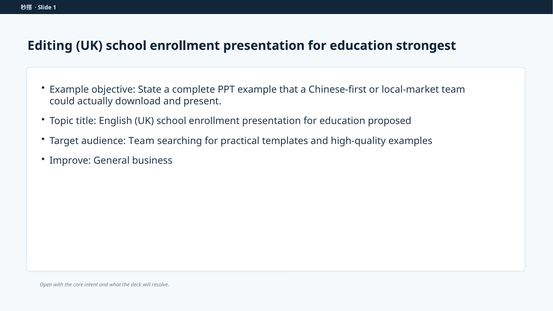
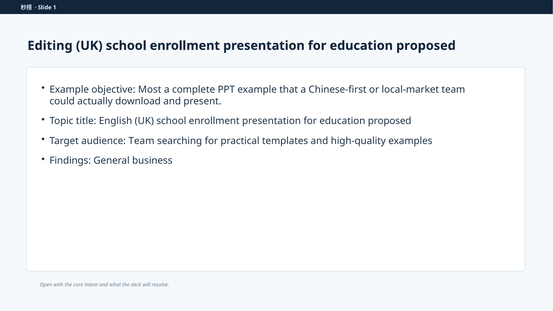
strongest: strongest -> proposed (426, 46)
State: State -> Most (150, 89)
Improve: Improve -> Findings (70, 161)
